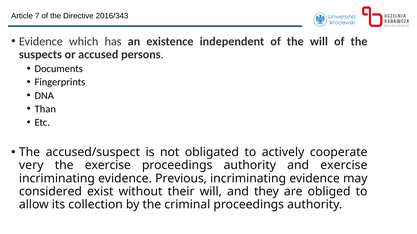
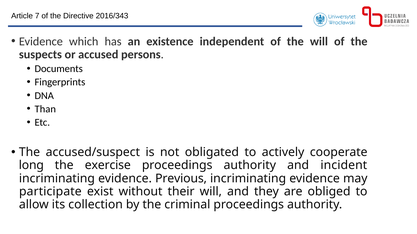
very: very -> long (31, 166)
and exercise: exercise -> incident (344, 166)
considered: considered -> participate (50, 192)
